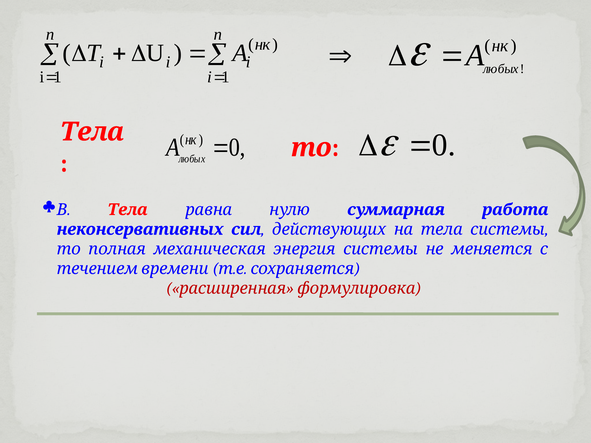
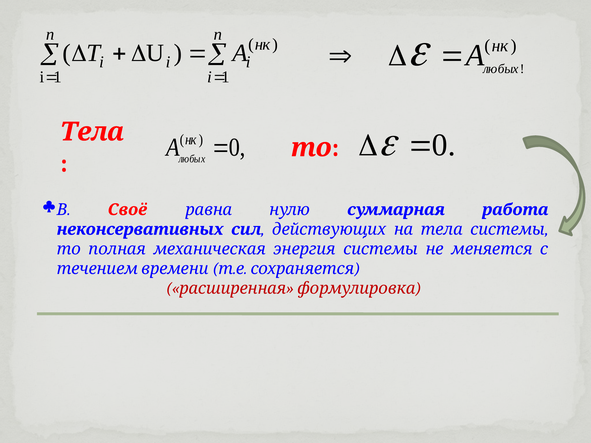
В Тела: Тела -> Своё (127, 210)
